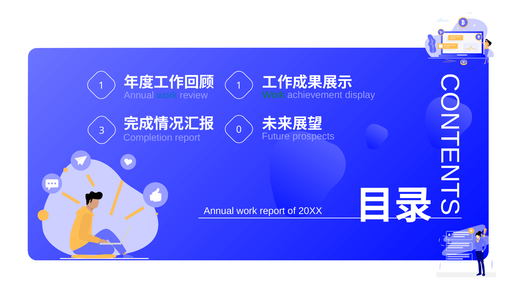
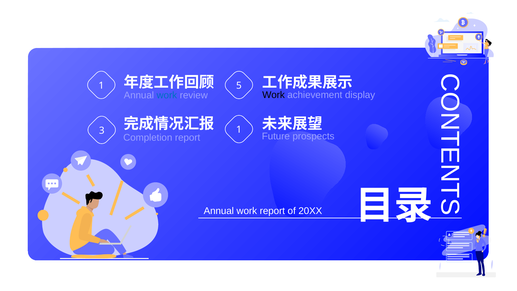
1: 1 -> 5 (239, 86)
Work colour: green -> black (274, 95)
0: 0 -> 1 (239, 130)
